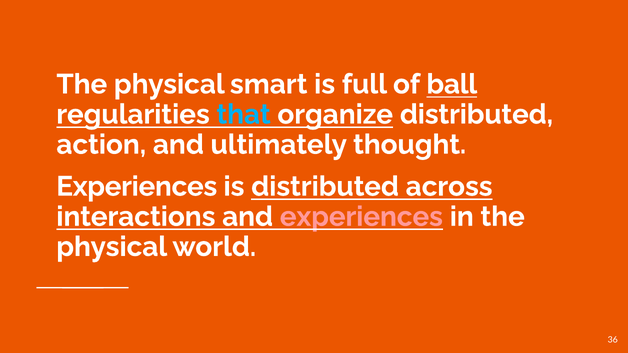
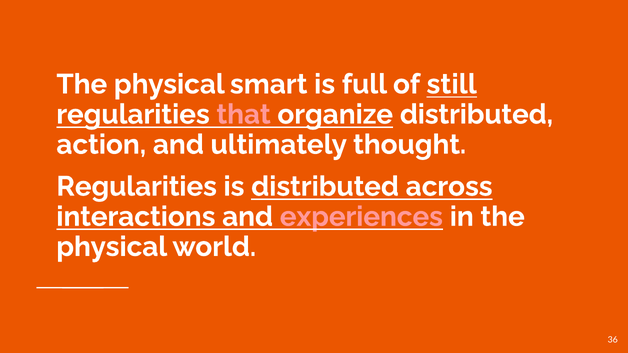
ball: ball -> still (452, 84)
that colour: light blue -> pink (244, 114)
Experiences: Experiences -> Regularities (137, 187)
